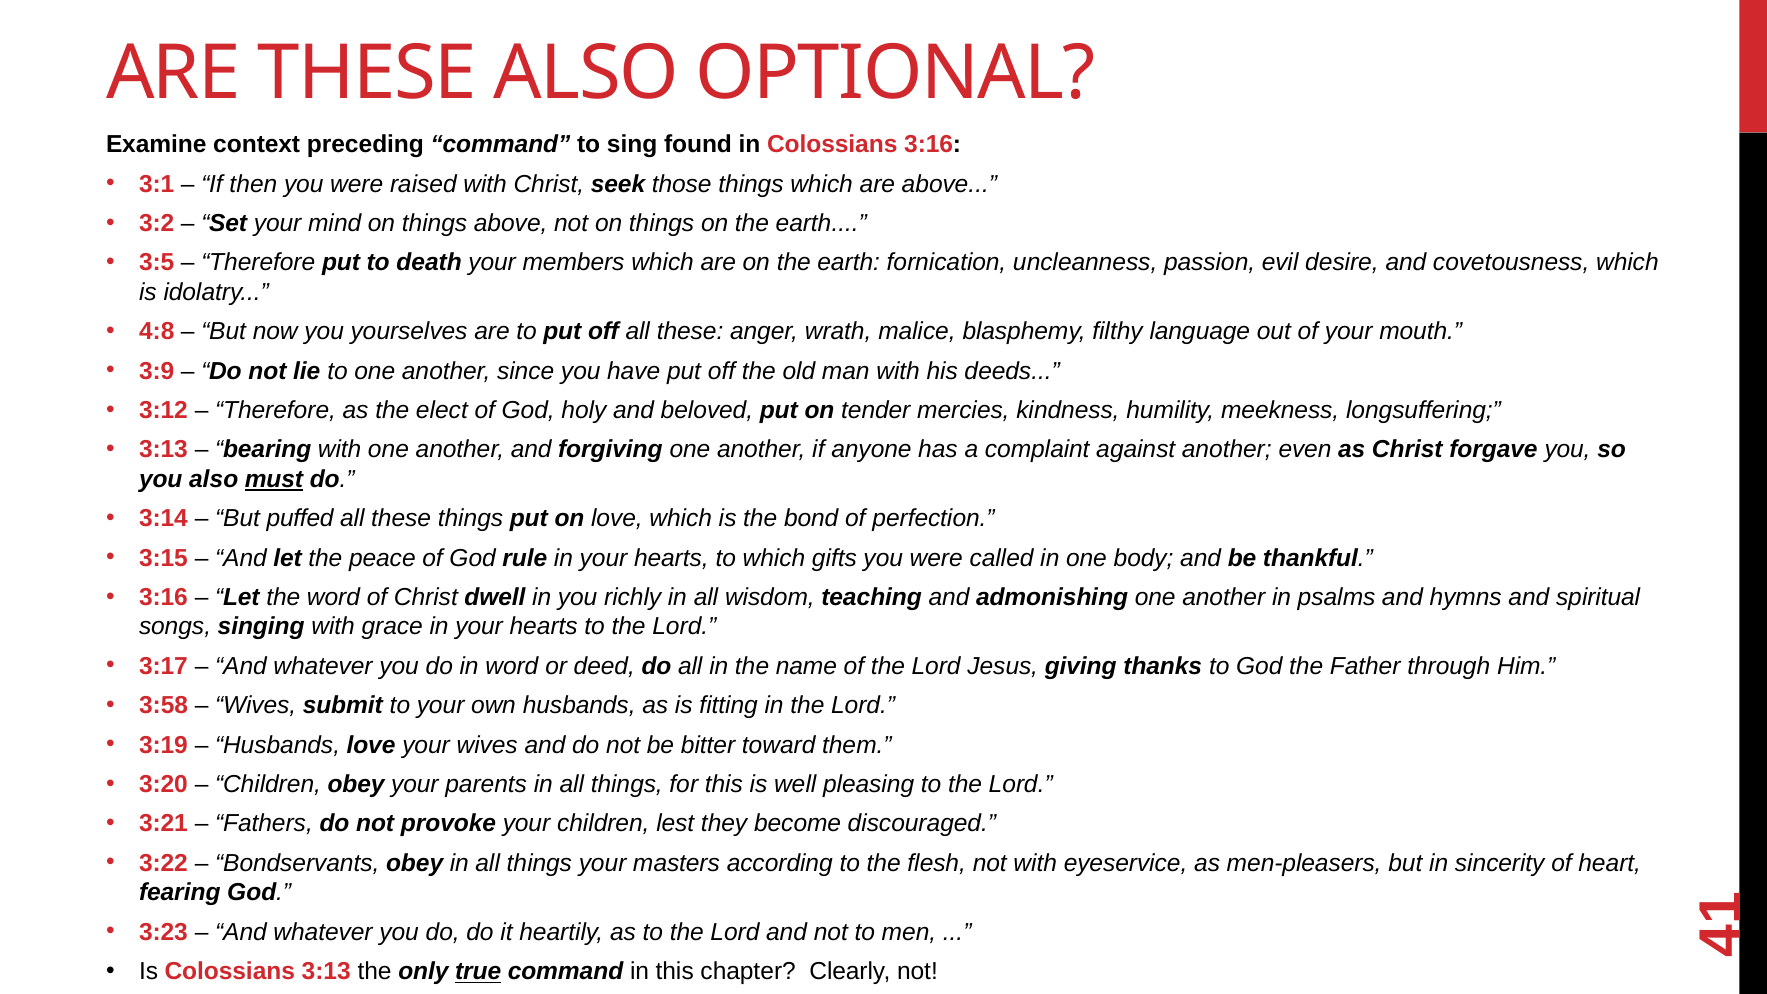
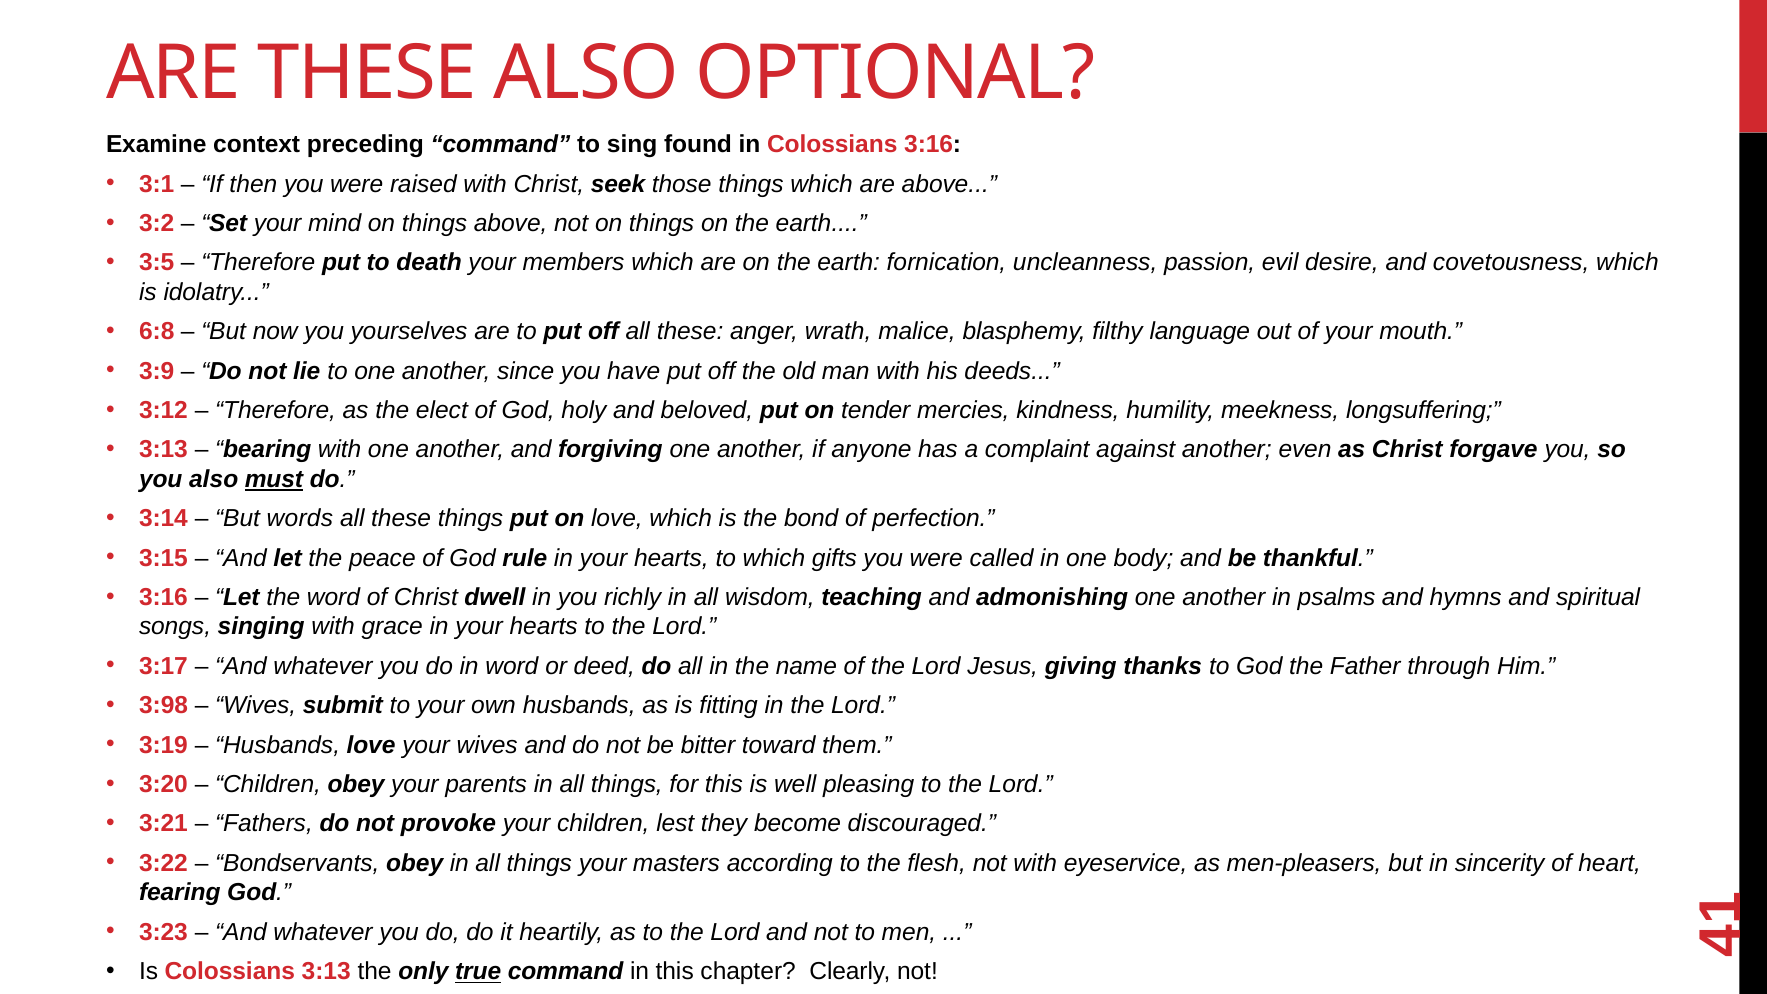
4:8: 4:8 -> 6:8 (157, 332)
puffed: puffed -> words (300, 519)
3:58: 3:58 -> 3:98 (164, 706)
